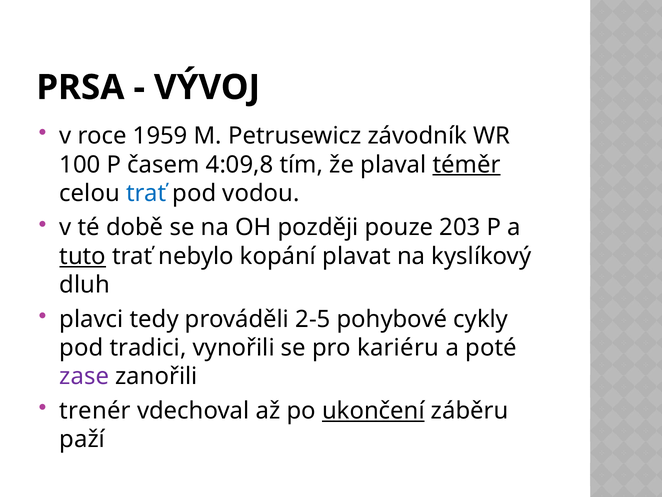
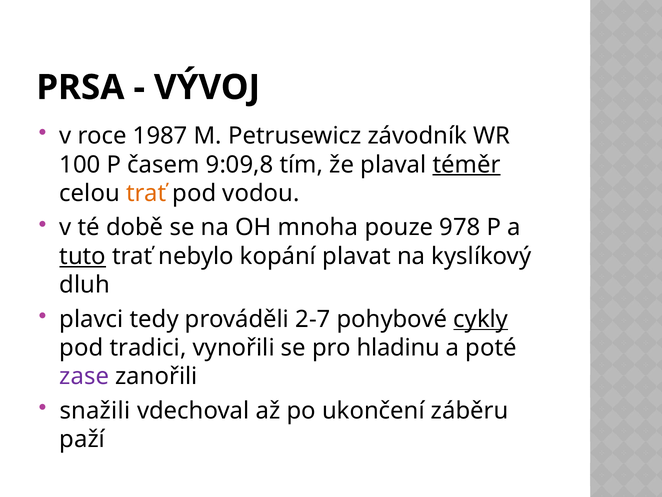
1959: 1959 -> 1987 (160, 136)
4:09,8: 4:09,8 -> 9:09,8 (240, 164)
trať colour: blue -> orange (146, 193)
později: později -> mnoha (318, 227)
203: 203 -> 978 (460, 227)
2-5: 2-5 -> 2-7 (313, 319)
cykly underline: none -> present (481, 319)
kariéru: kariéru -> hladinu (398, 348)
trenér: trenér -> snažili (95, 410)
ukončení underline: present -> none (373, 410)
